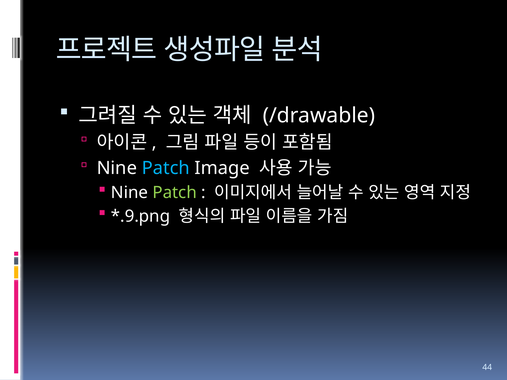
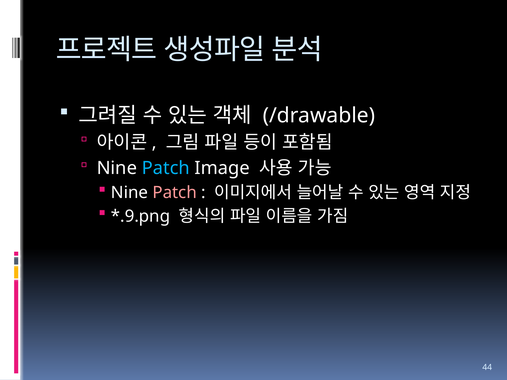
Patch colour: light green -> pink (175, 193)
